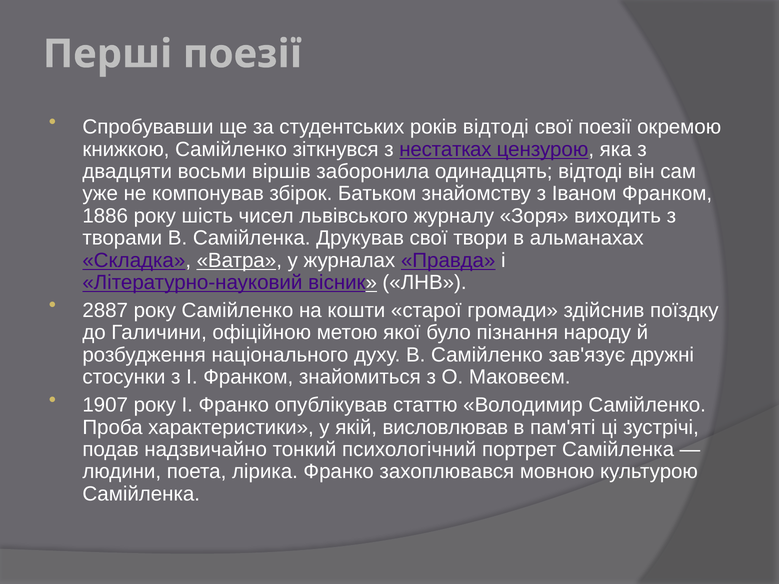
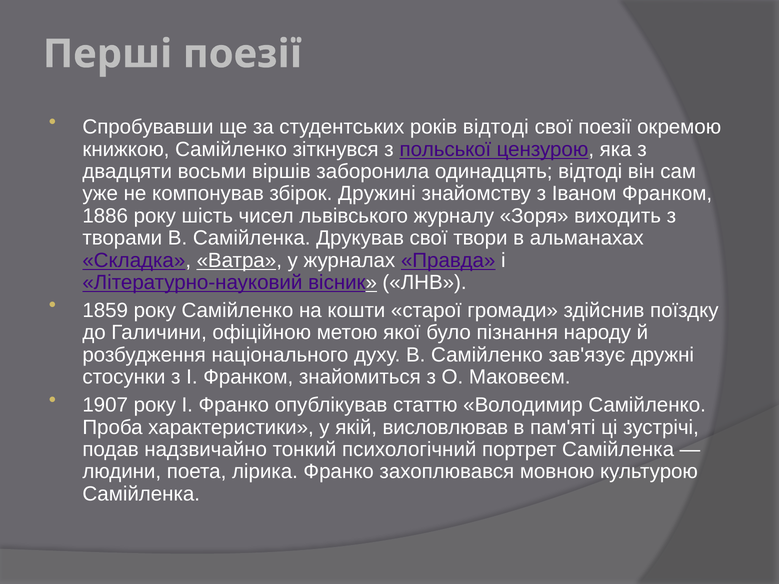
нестатках: нестатках -> польської (445, 149)
Батьком: Батьком -> Дружині (377, 194)
2887: 2887 -> 1859 (105, 311)
